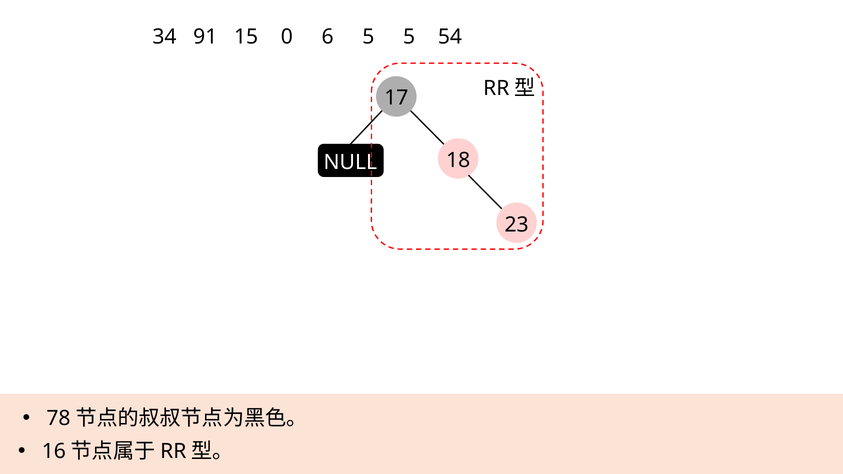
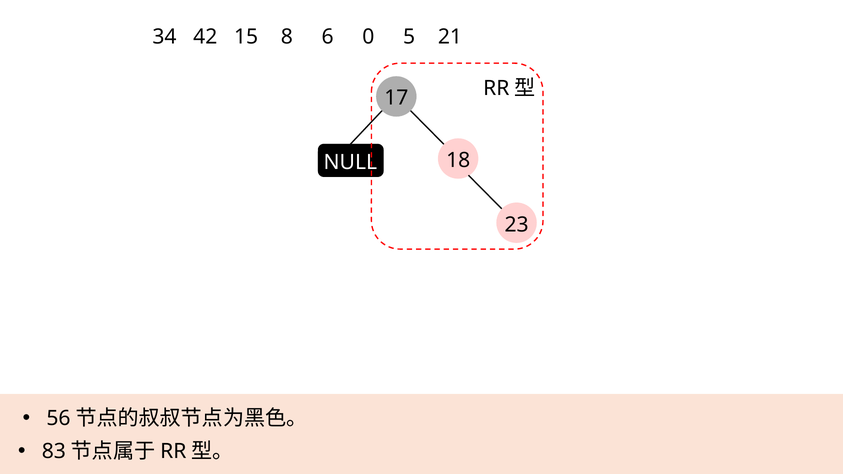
91: 91 -> 42 (205, 37)
0: 0 -> 8 (287, 37)
6 5: 5 -> 0 (368, 37)
54: 54 -> 21 (450, 37)
78: 78 -> 56 (58, 419)
16: 16 -> 83 (54, 451)
